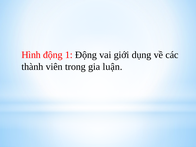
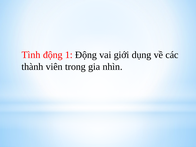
Hình: Hình -> Tình (31, 55)
luận: luận -> nhìn (113, 67)
